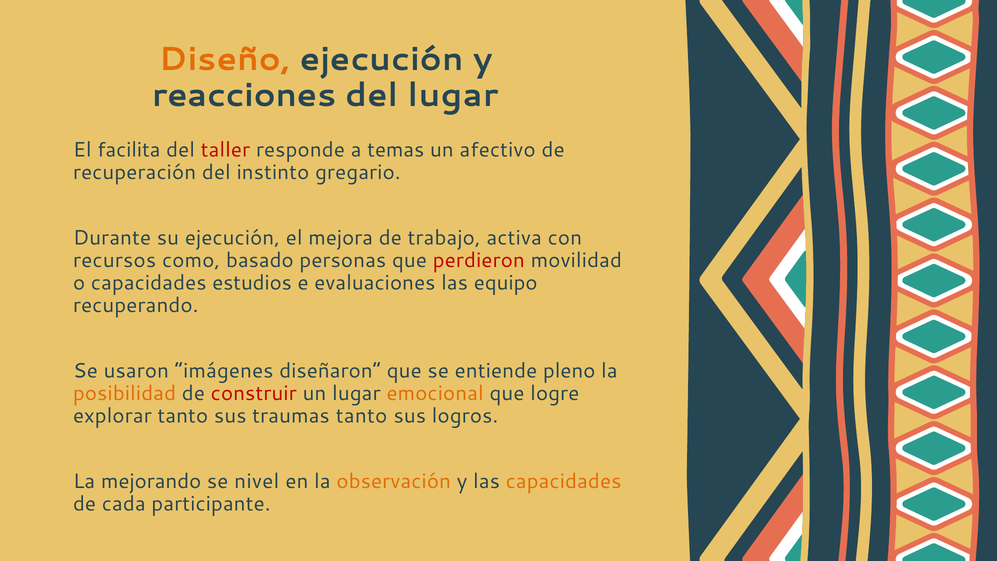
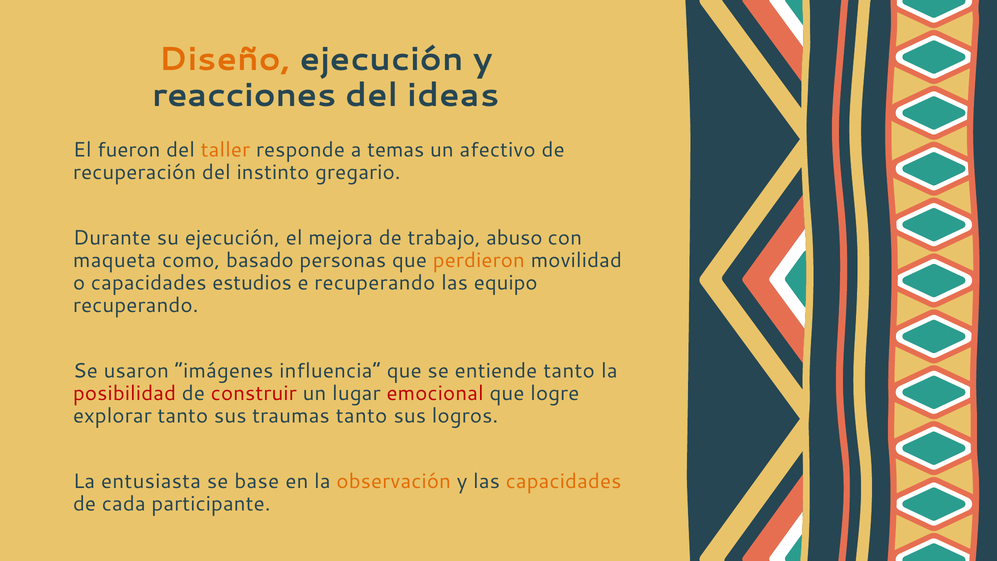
del lugar: lugar -> ideas (453, 95)
facilita: facilita -> fueron (129, 150)
taller colour: red -> orange (225, 150)
activa: activa -> abuso (514, 238)
recursos: recursos -> maqueta (115, 260)
perdieron colour: red -> orange (479, 260)
e evaluaciones: evaluaciones -> recuperando (375, 283)
diseñaron: diseñaron -> influencia (330, 371)
entiende pleno: pleno -> tanto (569, 371)
posibilidad colour: orange -> red (125, 393)
emocional colour: orange -> red (435, 393)
mejorando: mejorando -> entusiasta (151, 481)
nivel: nivel -> base (257, 481)
